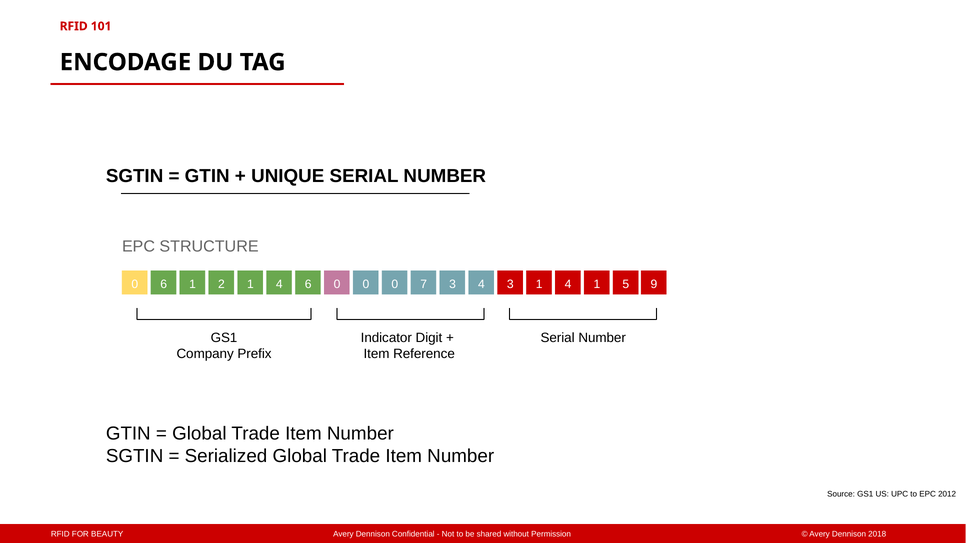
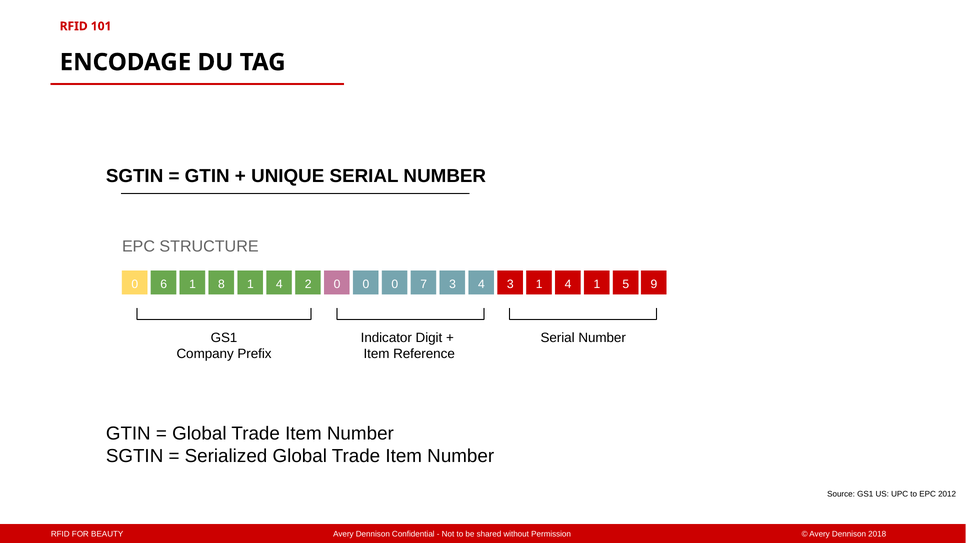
2: 2 -> 8 (221, 284)
4 6: 6 -> 2 (308, 284)
